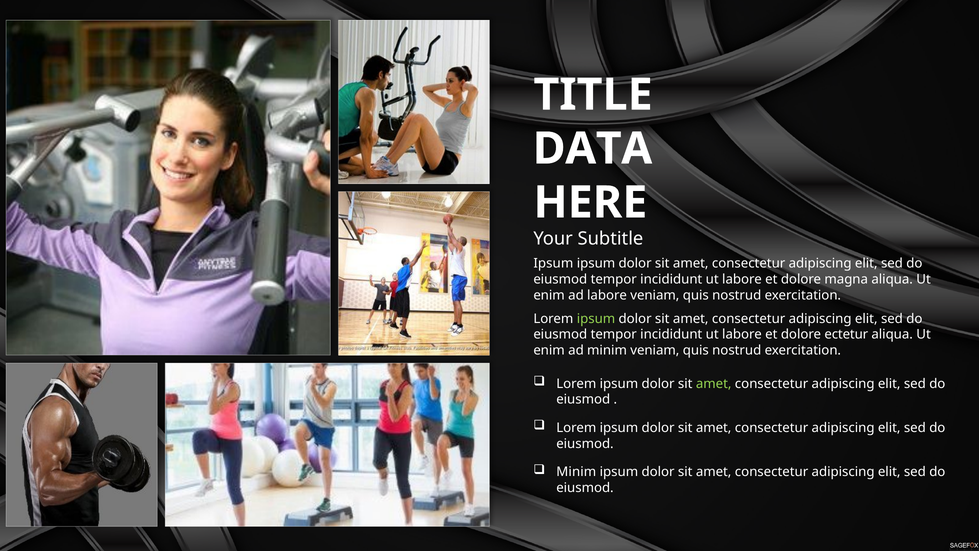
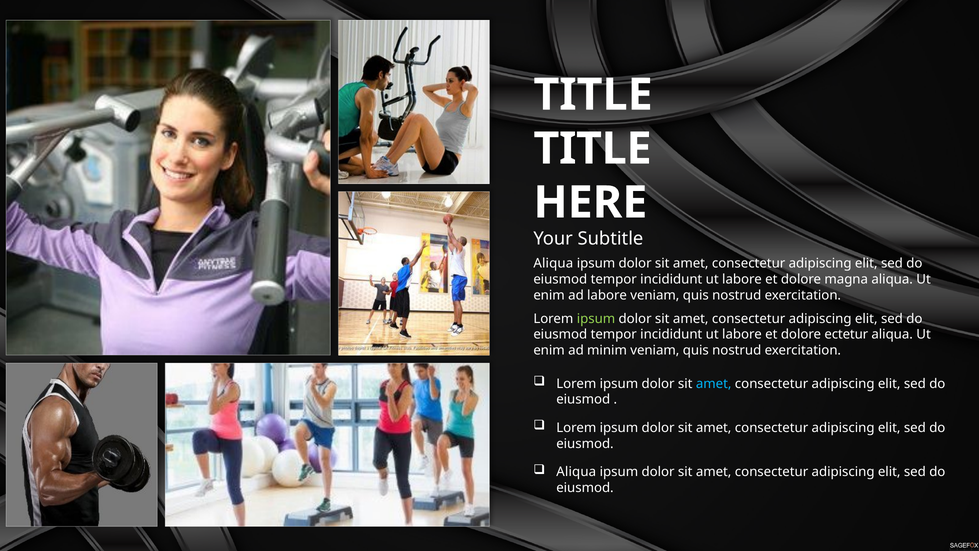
DATA: DATA -> TITLE (592, 149)
Ipsum: Ipsum -> Aliqua (553, 263)
amet colour: light green -> light blue (714, 383)
Minim: Minim -> Aliqua (576, 472)
